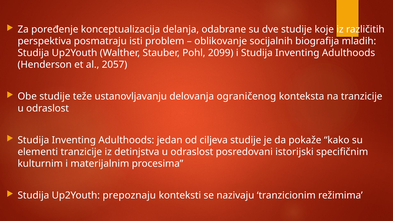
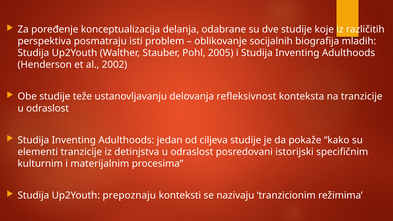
2099: 2099 -> 2005 (221, 53)
2057: 2057 -> 2002 (115, 65)
ograničenog: ograničenog -> refleksivnost (246, 97)
